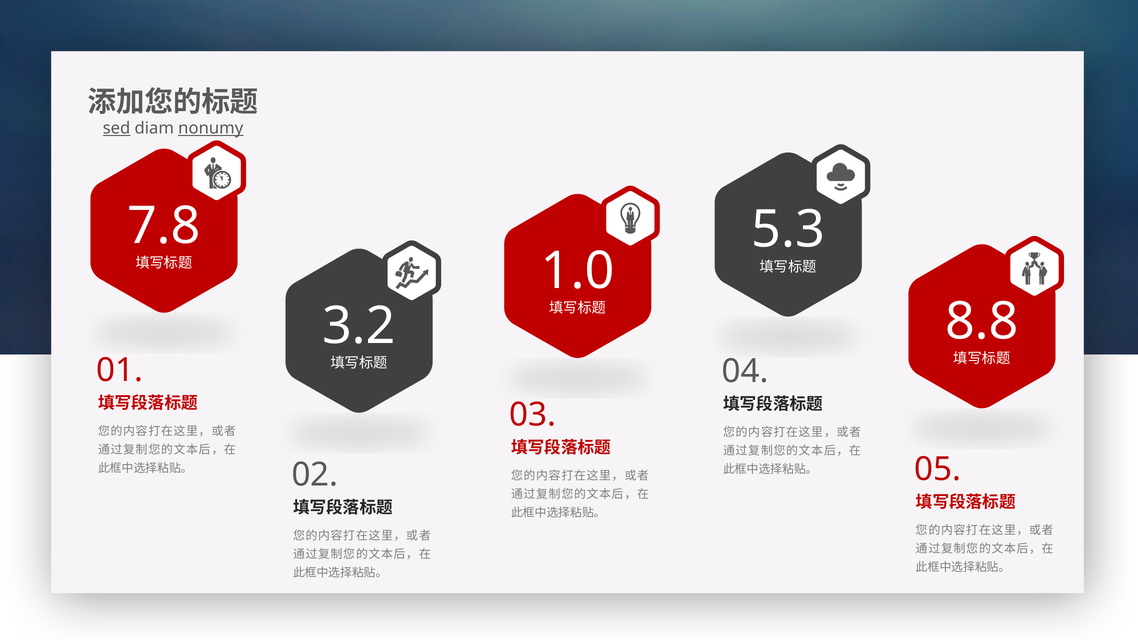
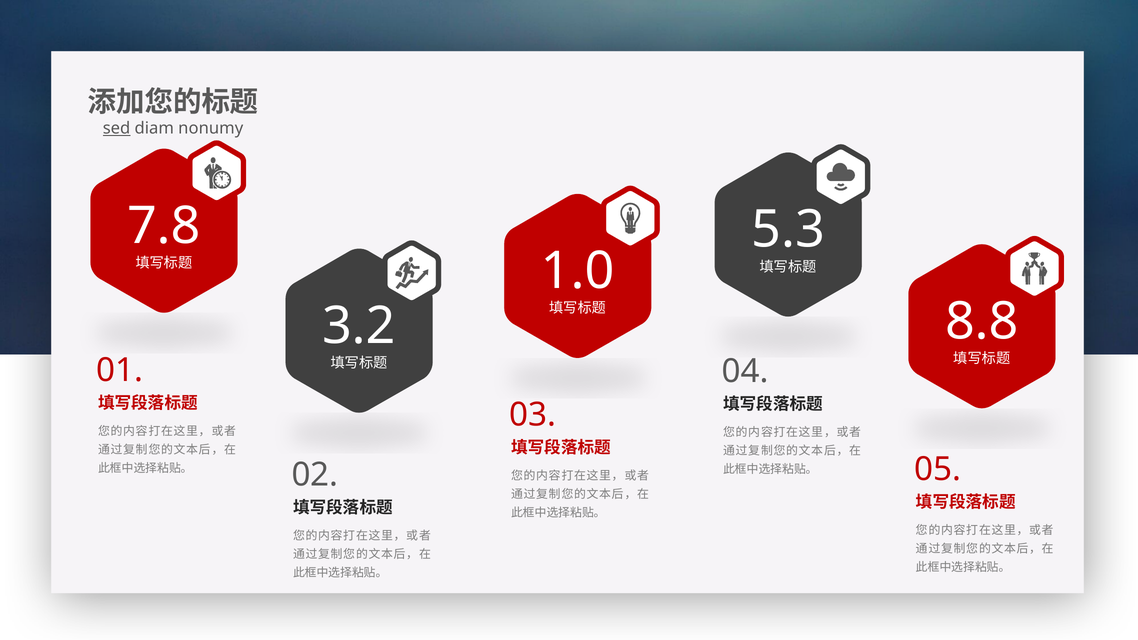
nonumy underline: present -> none (211, 128)
